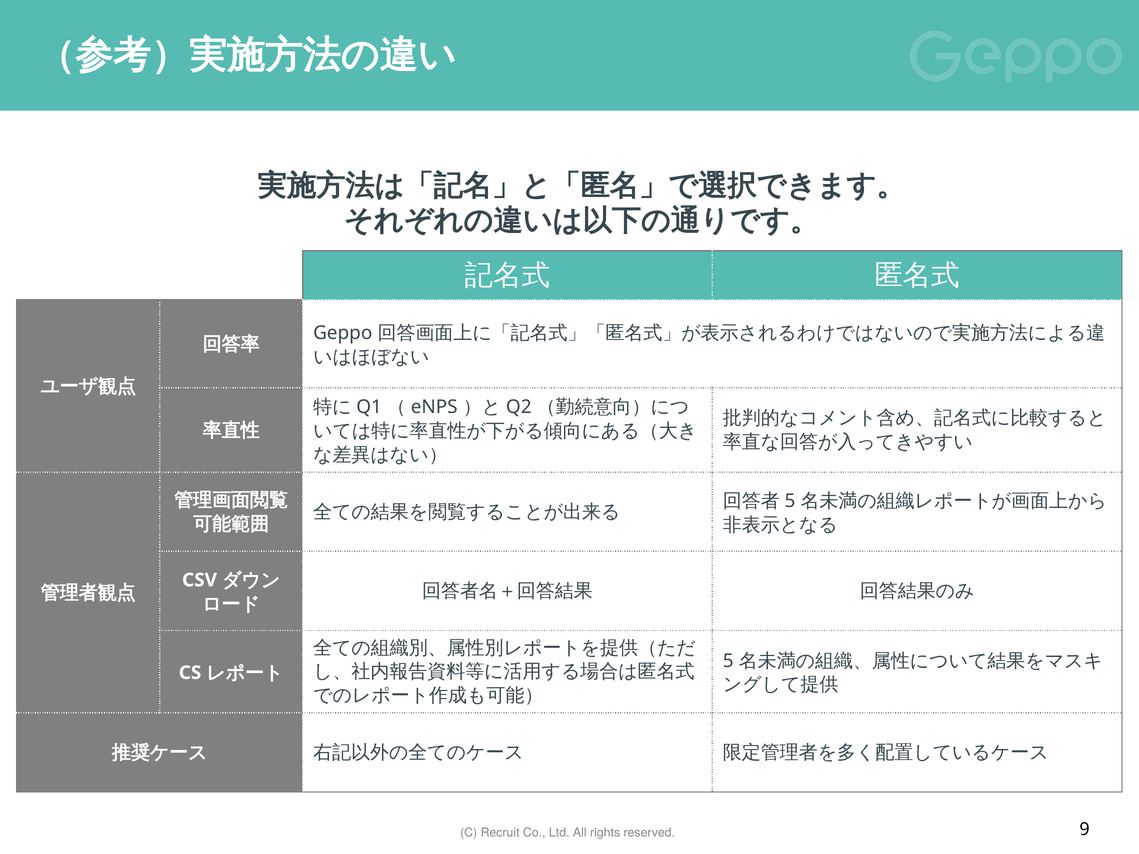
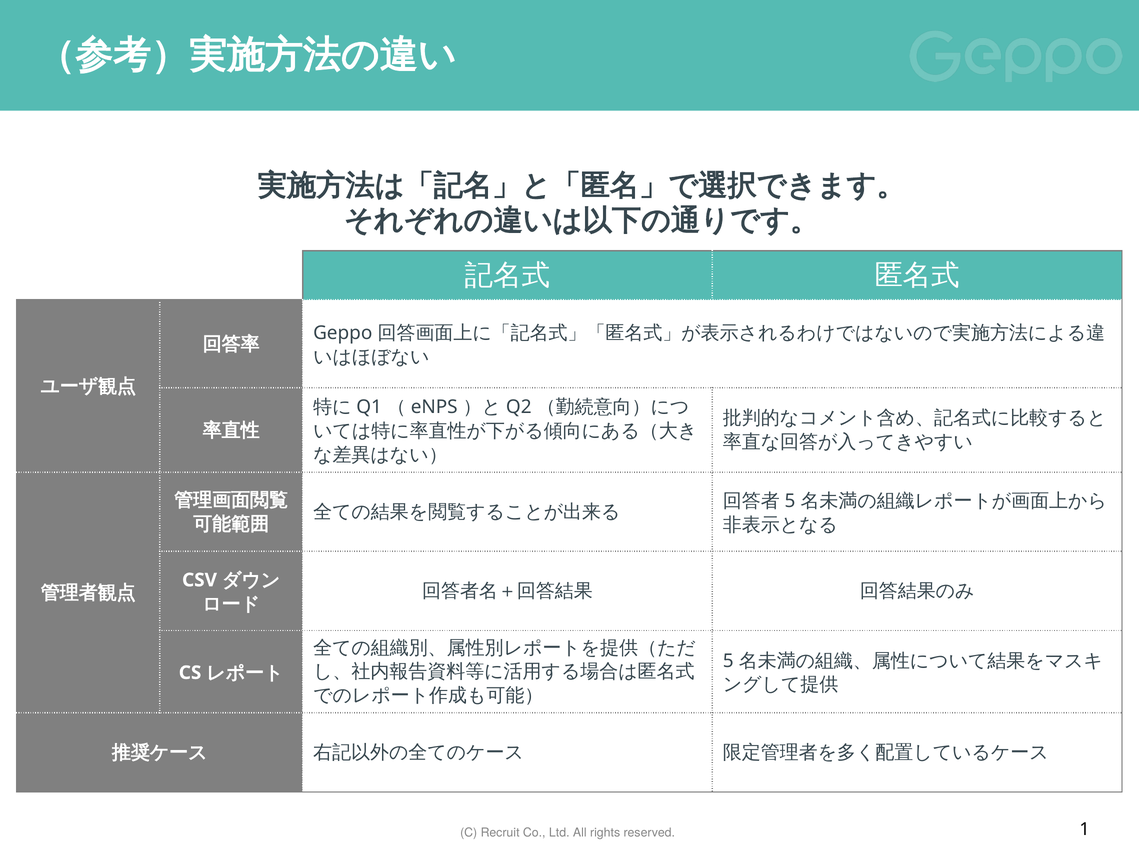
9: 9 -> 1 (1085, 830)
